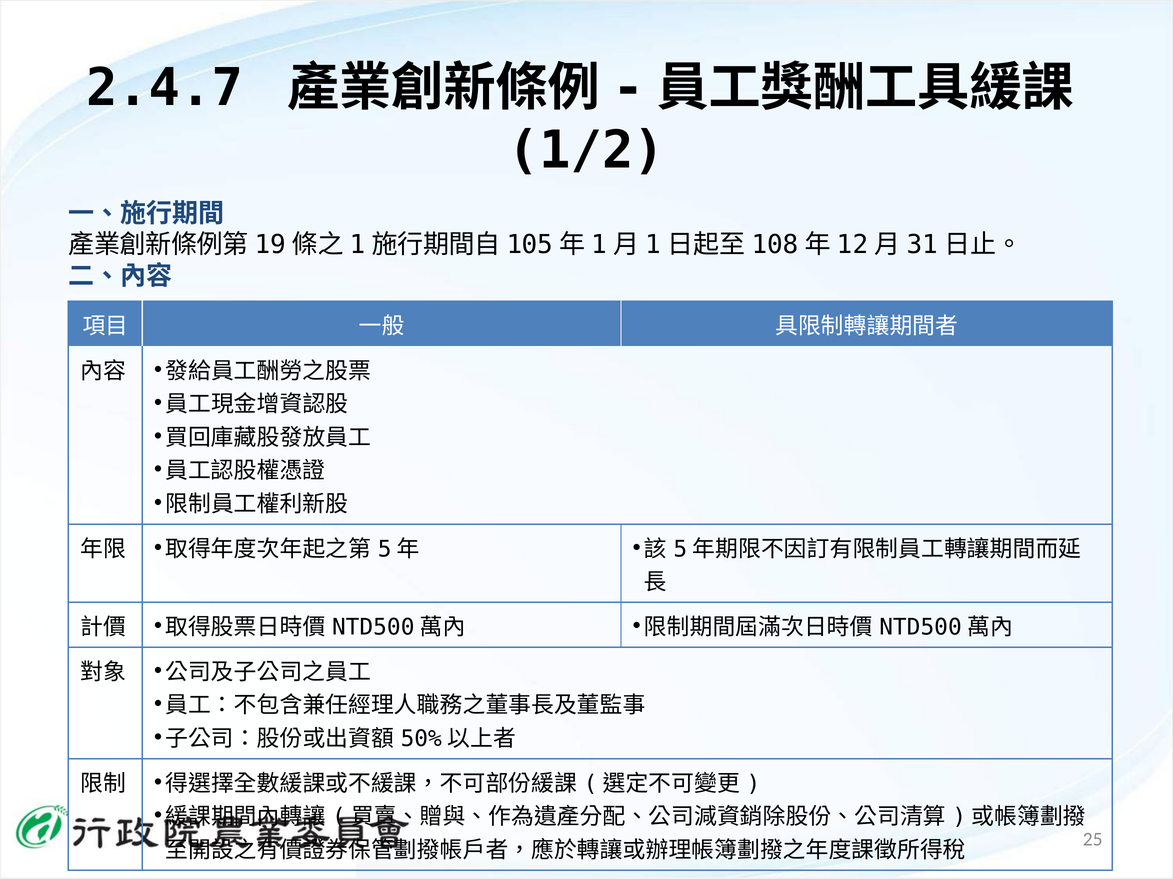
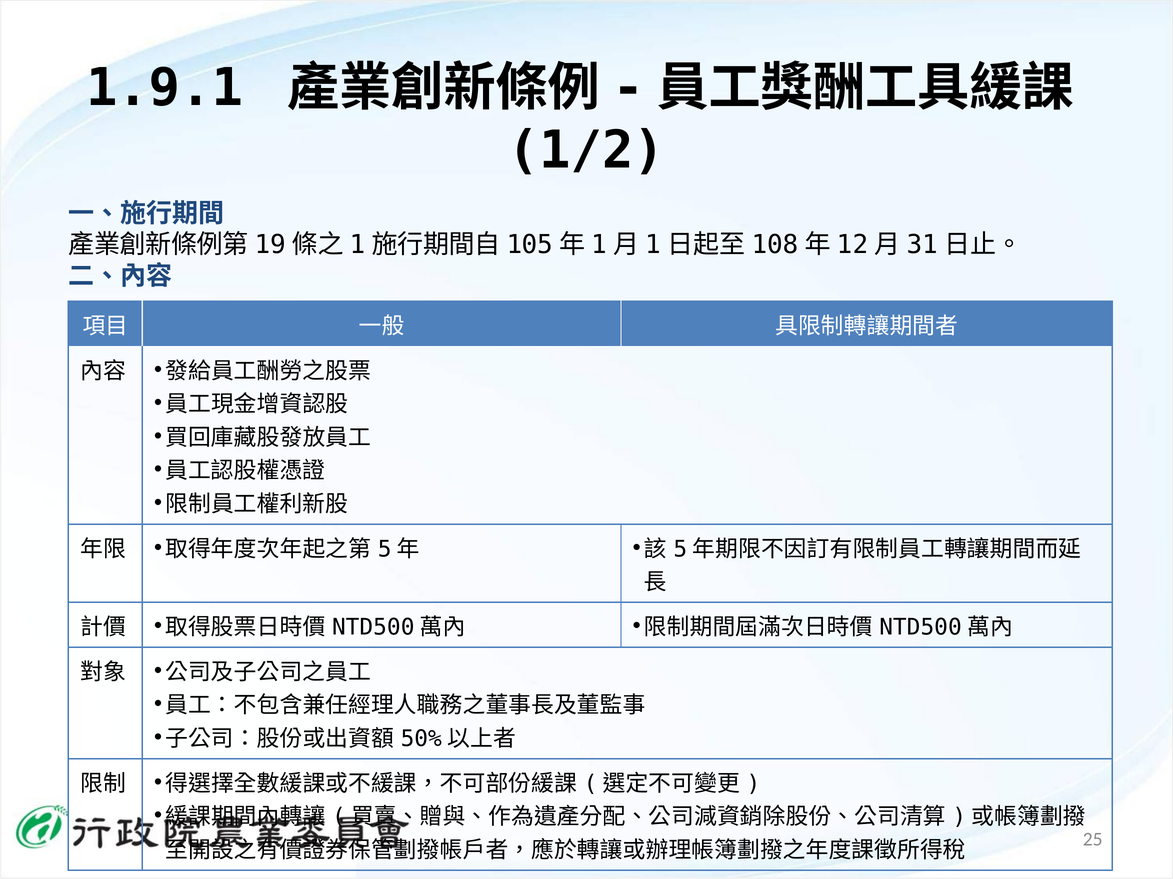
2.4.7: 2.4.7 -> 1.9.1 (165, 88)
